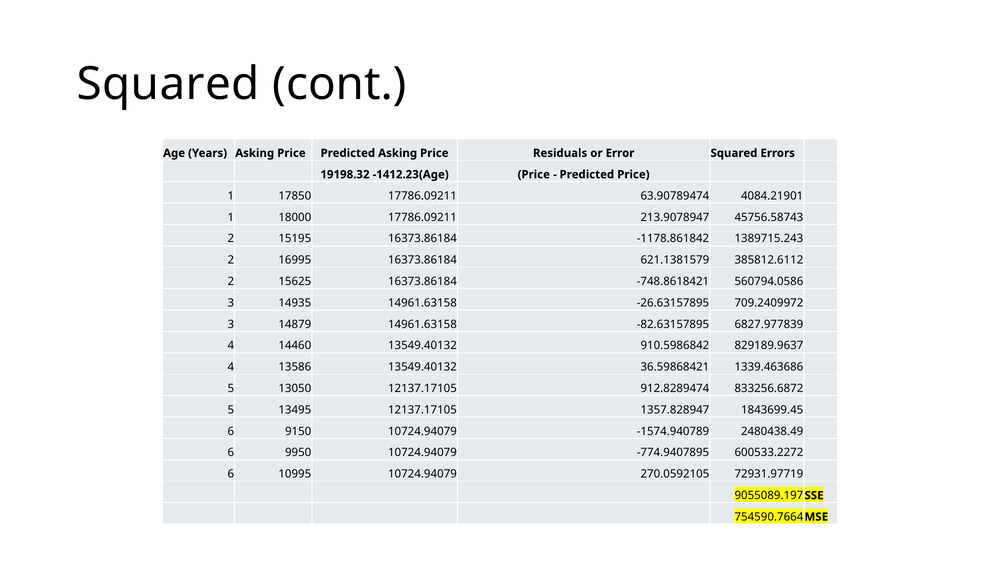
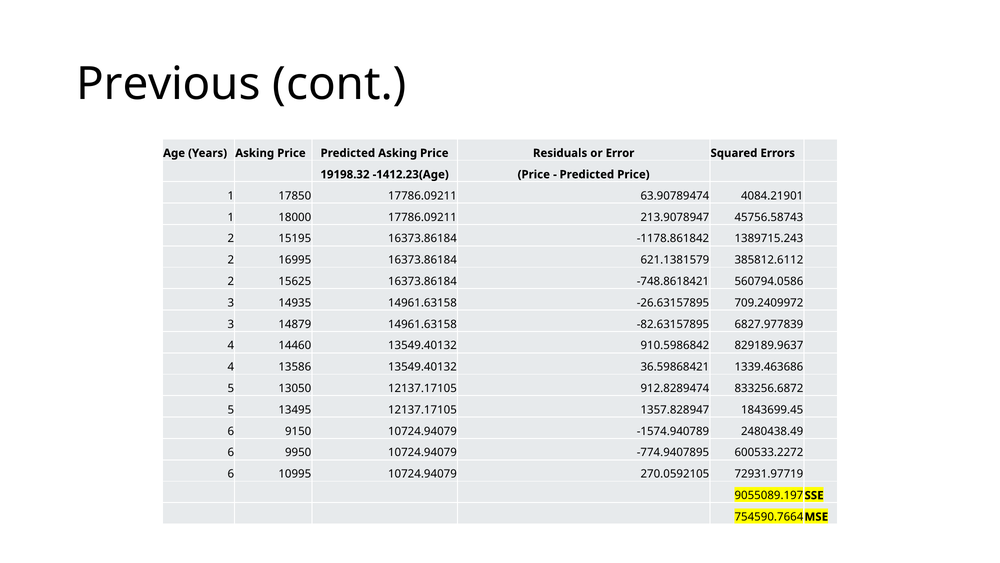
Squared: Squared -> Previous (168, 84)
